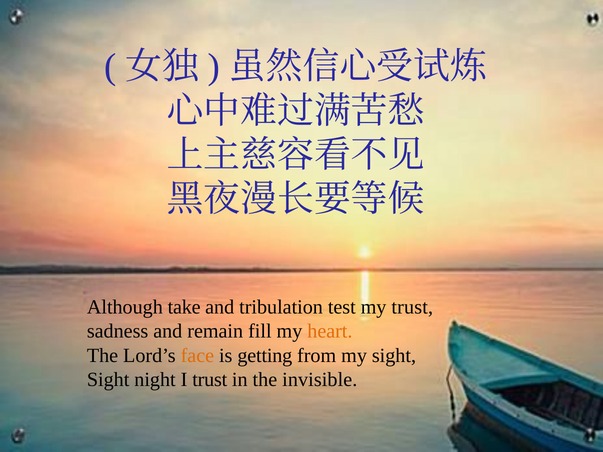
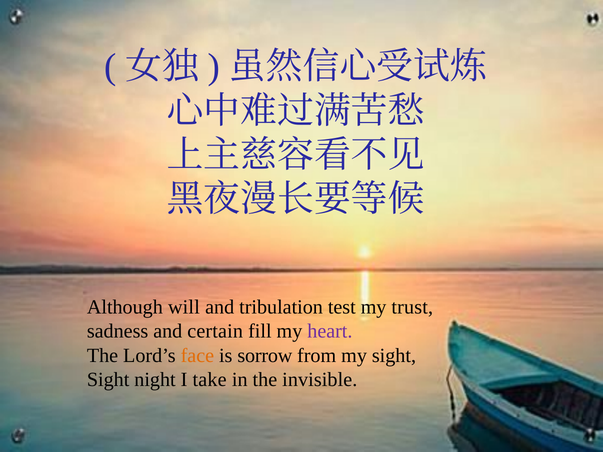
take: take -> will (184, 307)
remain: remain -> certain (215, 331)
heart colour: orange -> purple (330, 331)
getting: getting -> sorrow (265, 356)
I trust: trust -> take (210, 380)
